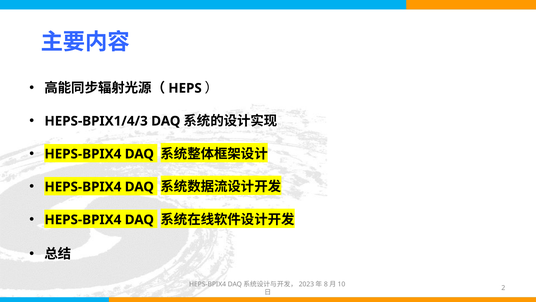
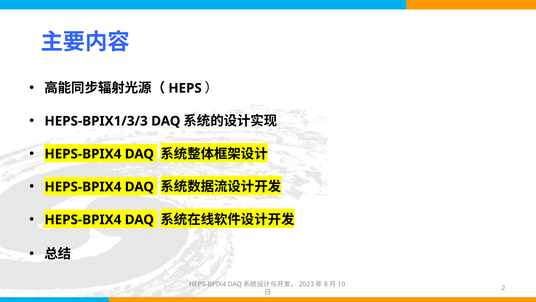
HEPS-BPIX1/4/3: HEPS-BPIX1/4/3 -> HEPS-BPIX1/3/3 (96, 121)
